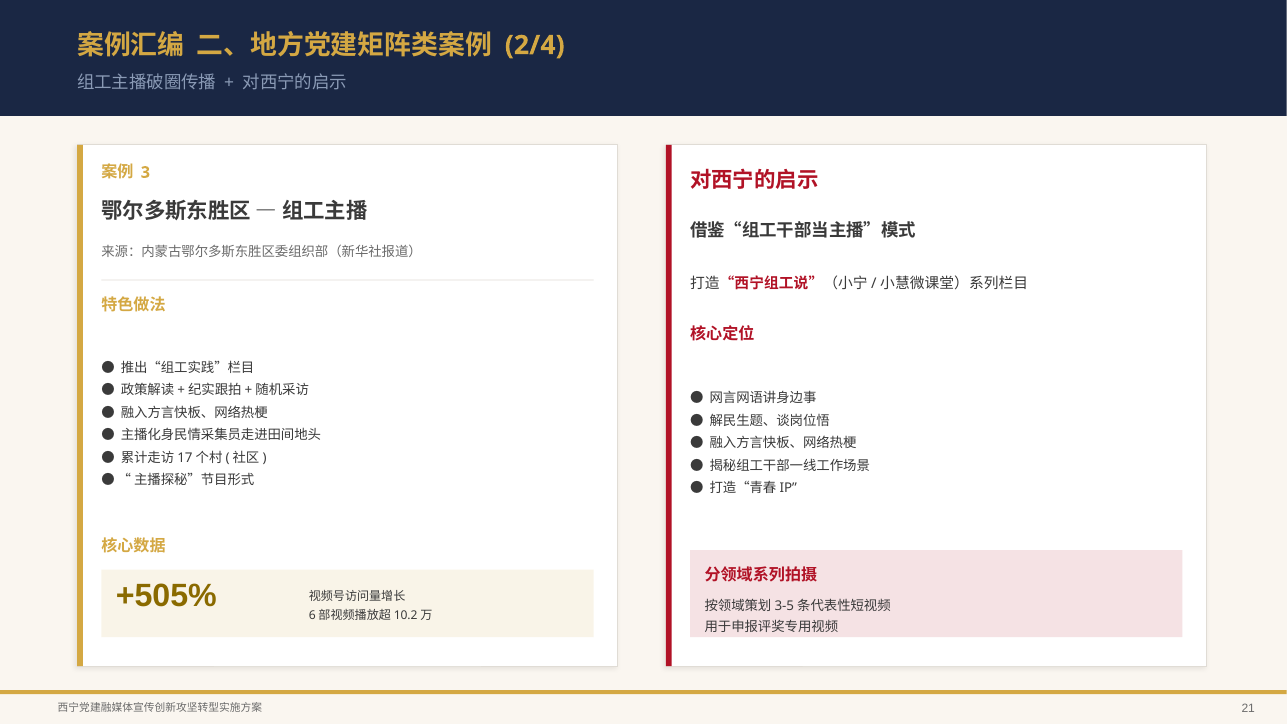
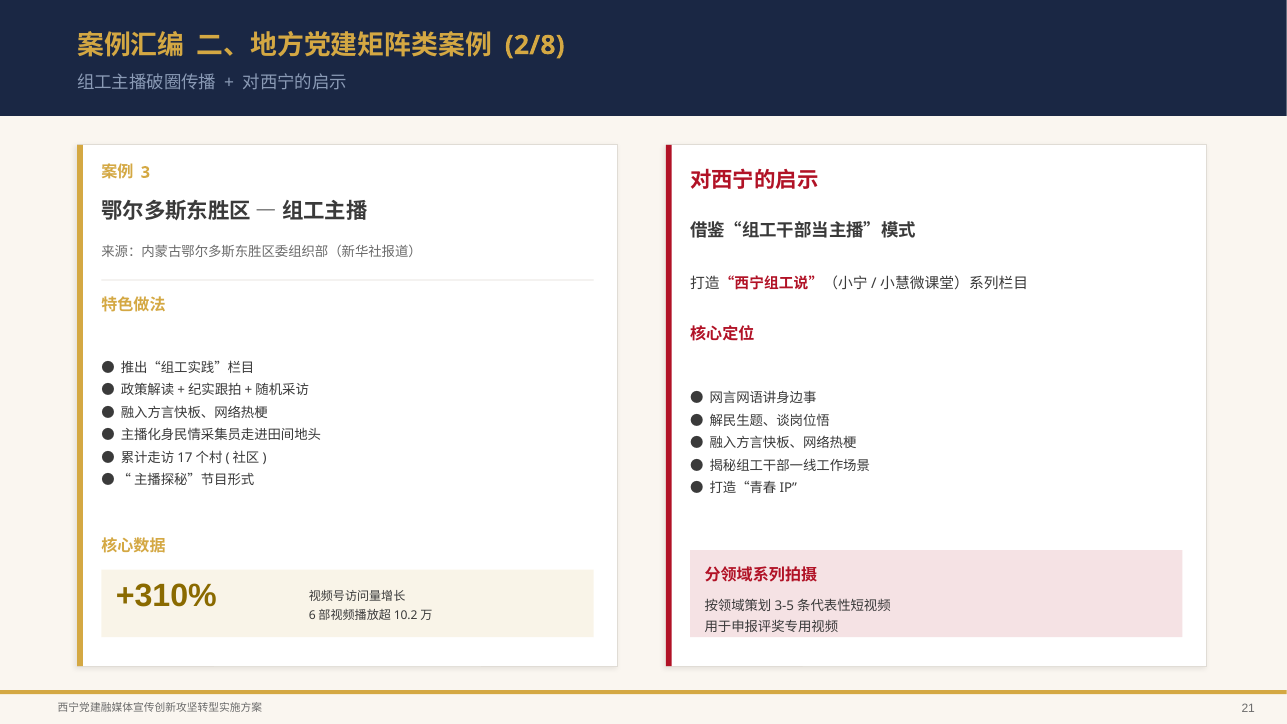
2/4: 2/4 -> 2/8 (535, 45)
+505%: +505% -> +310% (166, 596)
